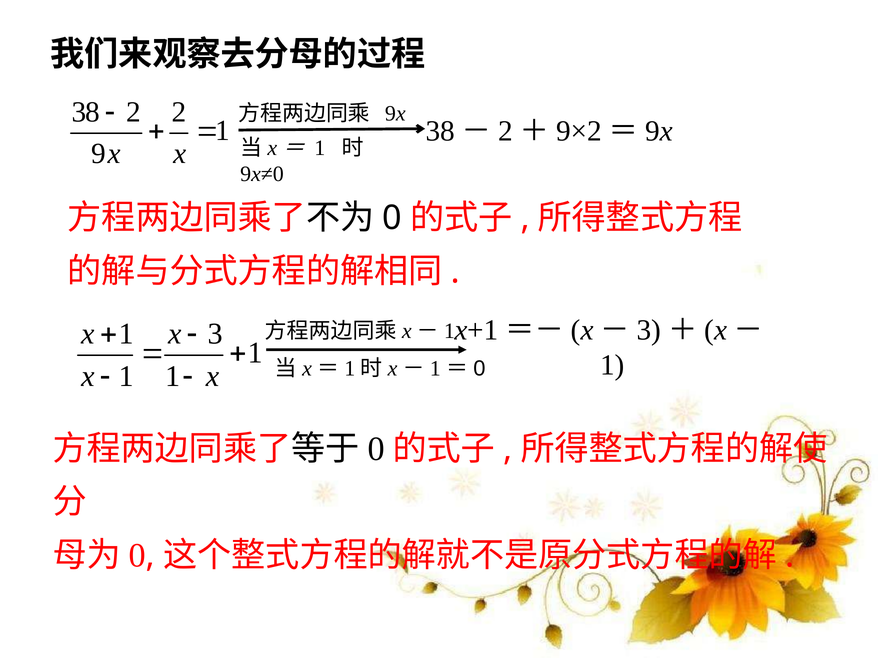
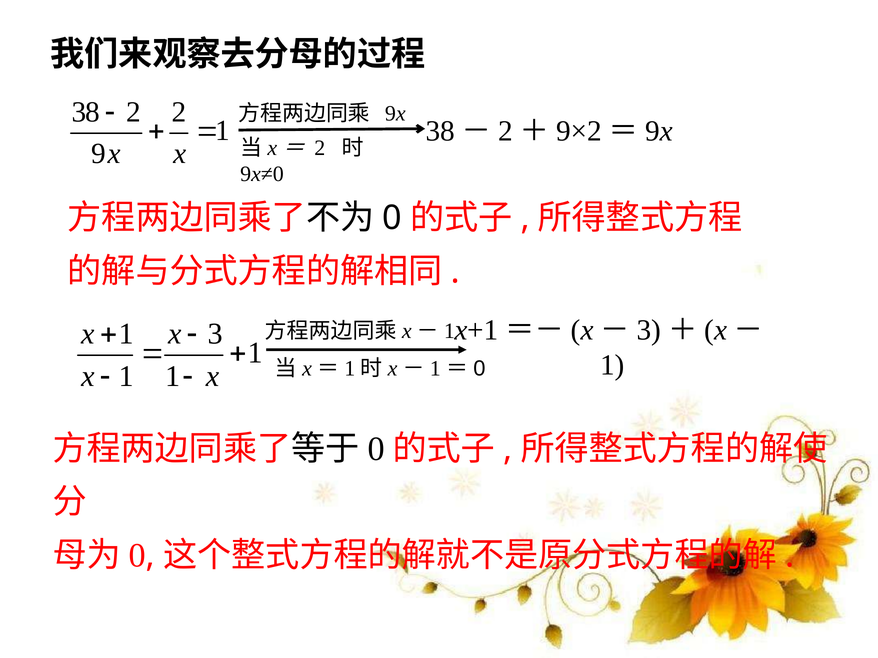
1: 1 -> 2 (320, 148)
